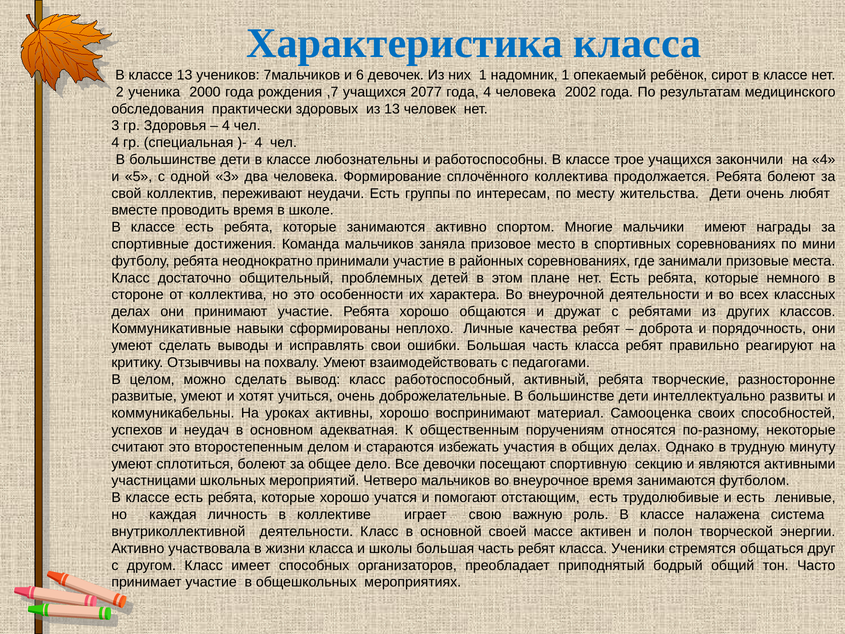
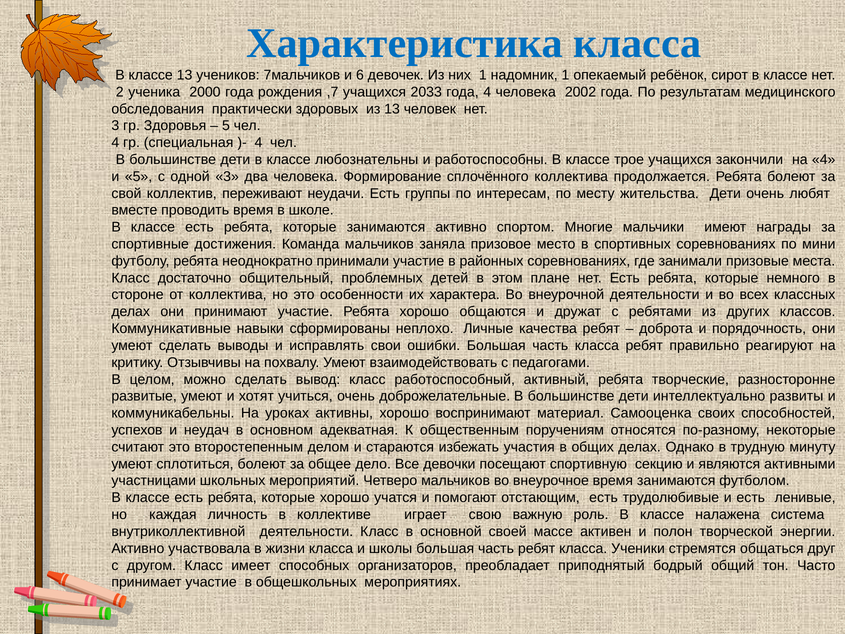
2077: 2077 -> 2033 (426, 92)
4: 4 -> 5 (226, 126)
